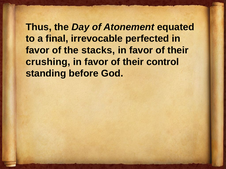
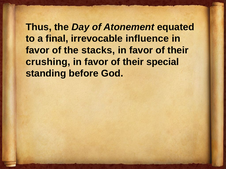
perfected: perfected -> influence (147, 39)
control: control -> special (163, 62)
